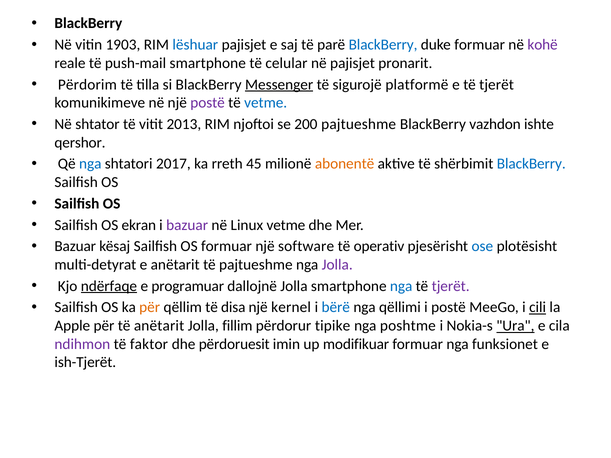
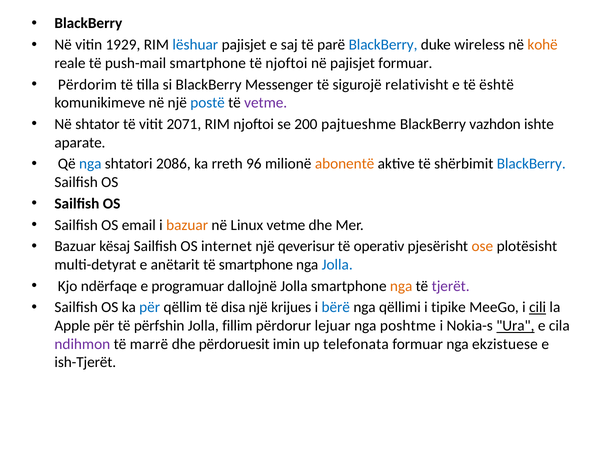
1903: 1903 -> 1929 (123, 45)
duke formuar: formuar -> wireless (480, 45)
kohë colour: purple -> orange (543, 45)
të celular: celular -> njoftoi (286, 63)
pajisjet pronarit: pronarit -> formuar (405, 63)
Messenger underline: present -> none (279, 85)
platformë: platformë -> relativisht (417, 85)
e të tjerët: tjerët -> është (497, 85)
postë colour: purple -> blue (208, 103)
vetme colour: blue -> purple (266, 103)
2013: 2013 -> 2071 (184, 124)
qershor: qershor -> aparate (80, 143)
2017: 2017 -> 2086 (173, 164)
45: 45 -> 96 (254, 164)
ekran: ekran -> email (139, 225)
bazuar colour: purple -> orange (187, 225)
OS formuar: formuar -> internet (226, 246)
software: software -> qeverisur (306, 246)
ose colour: blue -> orange (482, 246)
të pajtueshme: pajtueshme -> smartphone (256, 265)
Jolla colour: purple -> blue (337, 265)
ndërfaqe underline: present -> none (109, 286)
nga colour: blue -> orange (401, 286)
për colour: orange -> blue (150, 308)
kernel: kernel -> krijues (291, 308)
i postë: postë -> tipike (448, 308)
të anëtarit: anëtarit -> përfshin (159, 326)
tipike: tipike -> lejuar (333, 326)
faktor: faktor -> marrë (149, 344)
modifikuar: modifikuar -> telefonata (356, 344)
funksionet: funksionet -> ekzistuese (505, 344)
